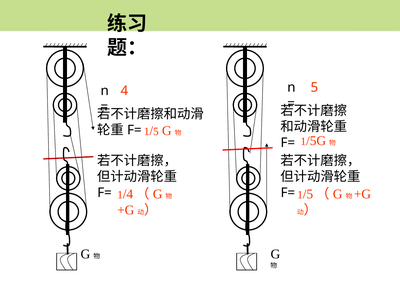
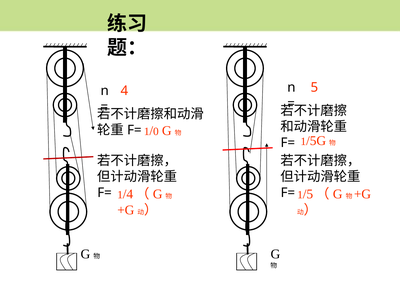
5: 5 -> 0 (156, 132)
